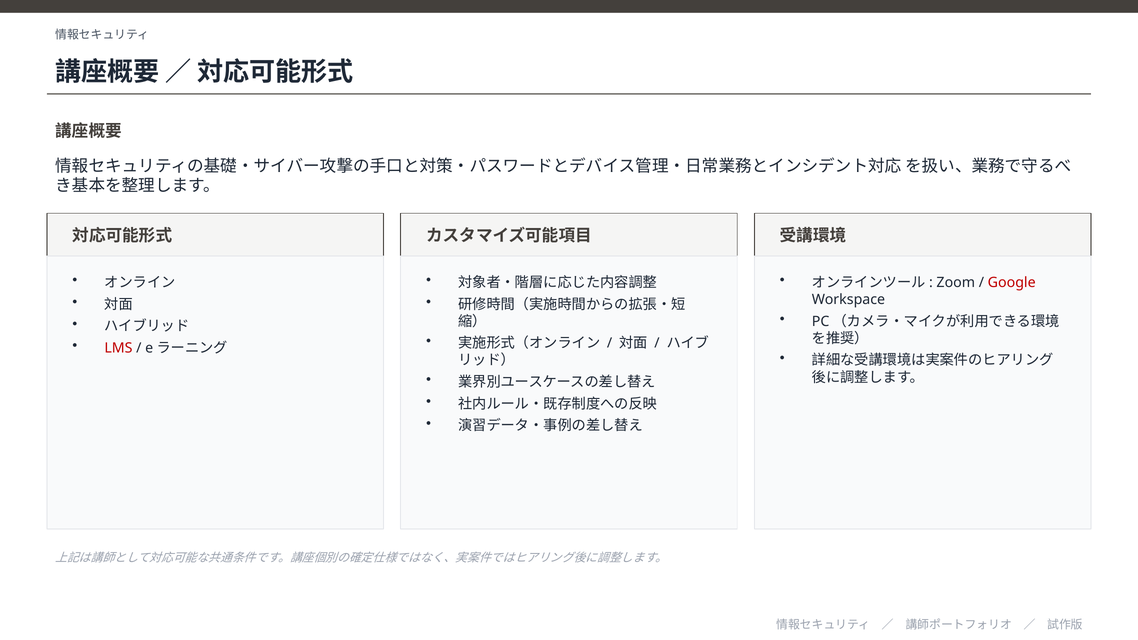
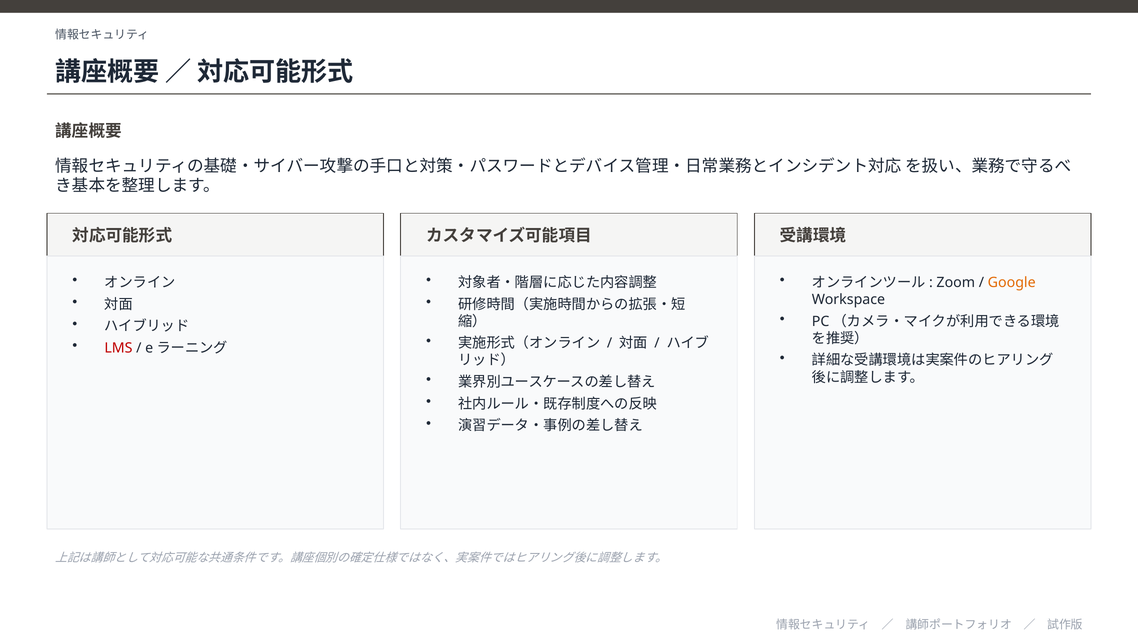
Google colour: red -> orange (1012, 283)
